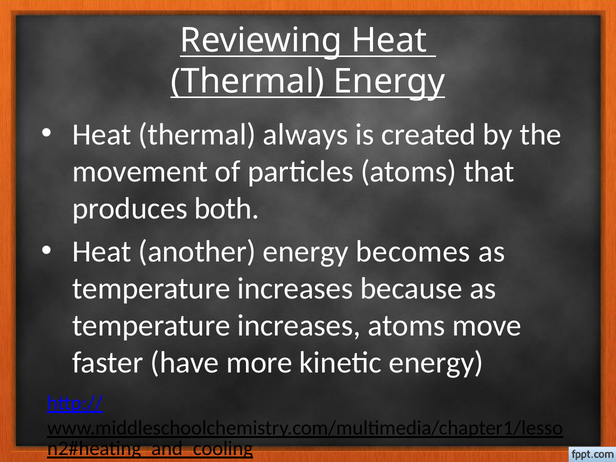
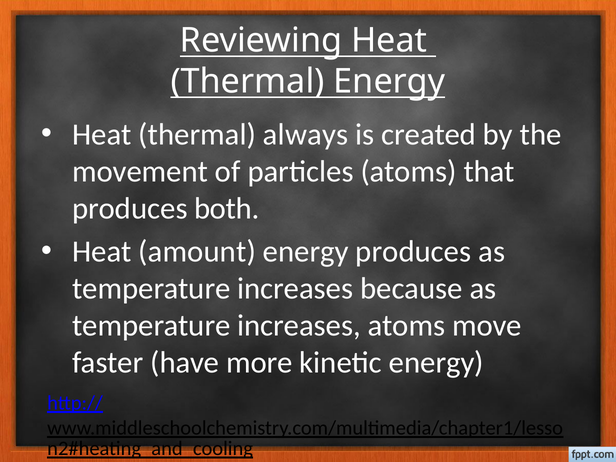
another: another -> amount (197, 251)
energy becomes: becomes -> produces (413, 251)
